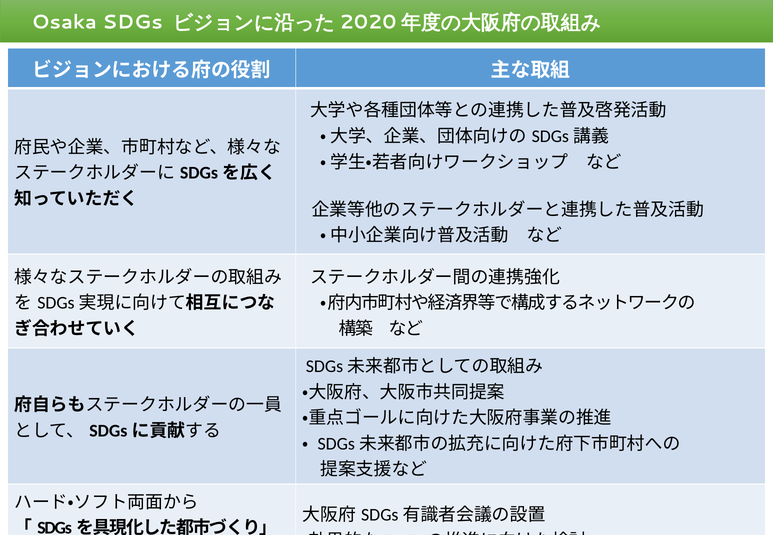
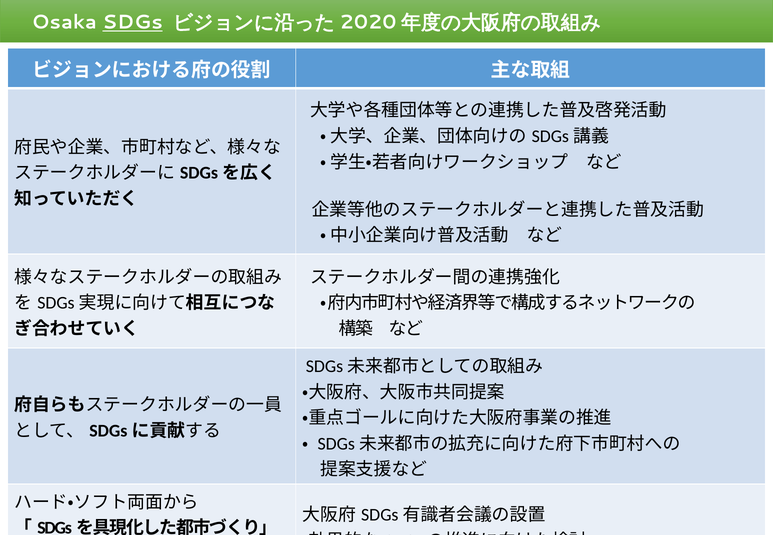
SDGs underline: none -> present (132, 22)
